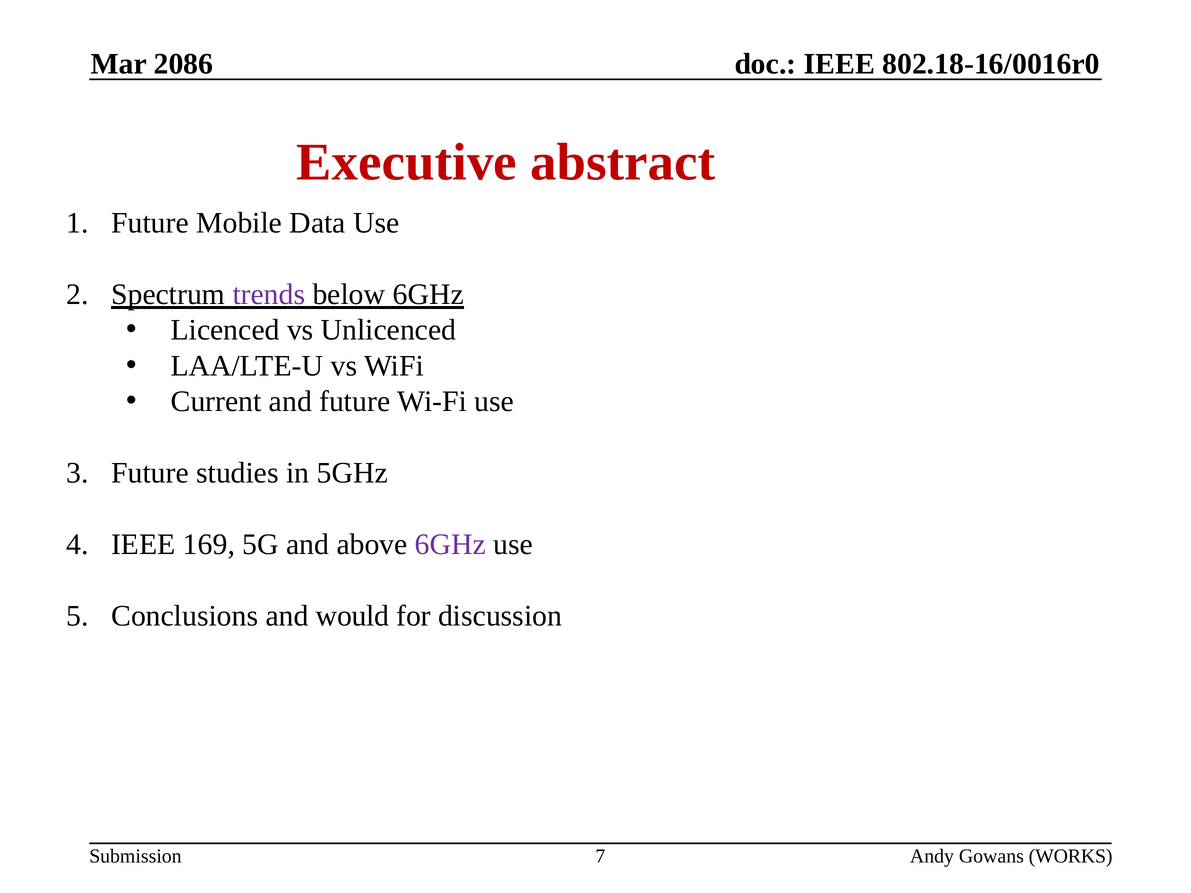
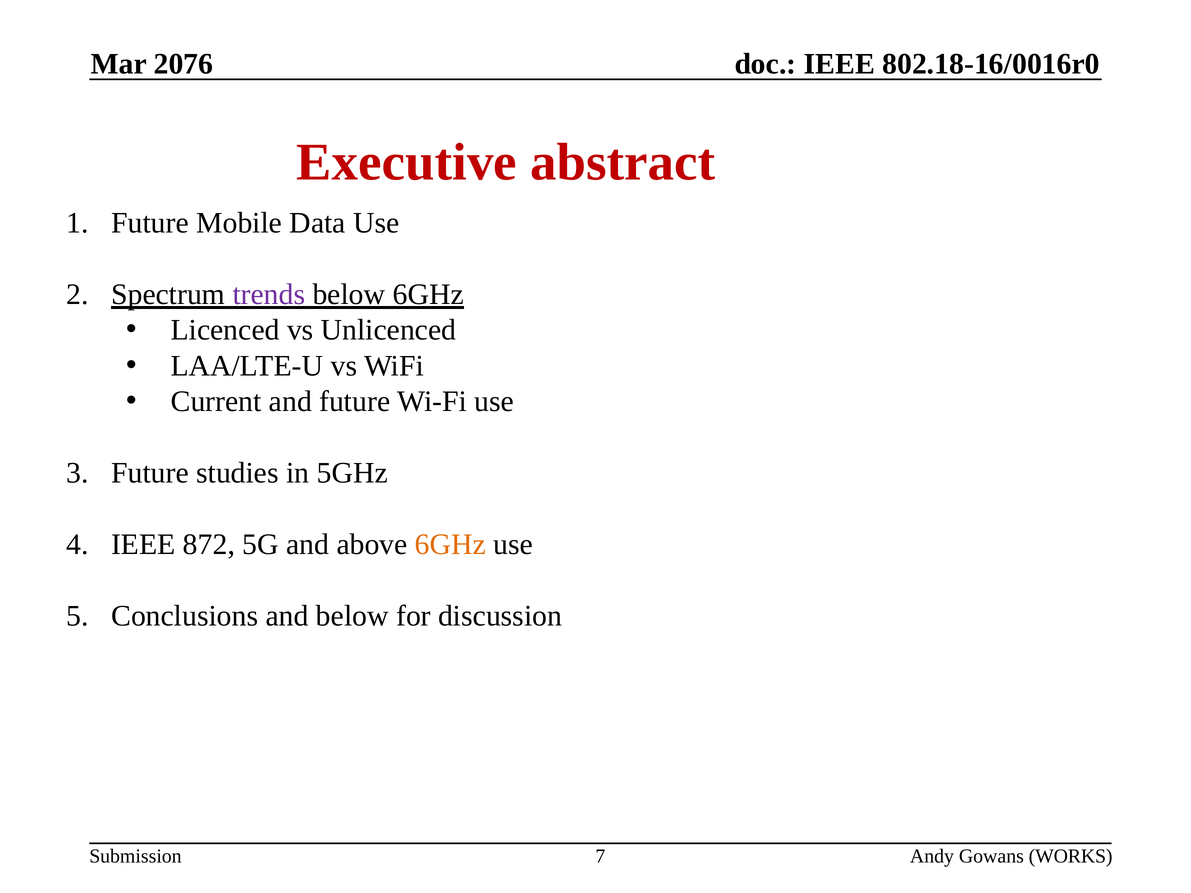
2086: 2086 -> 2076 (183, 64)
169: 169 -> 872 (209, 545)
6GHz colour: purple -> orange (450, 545)
and would: would -> below (352, 616)
